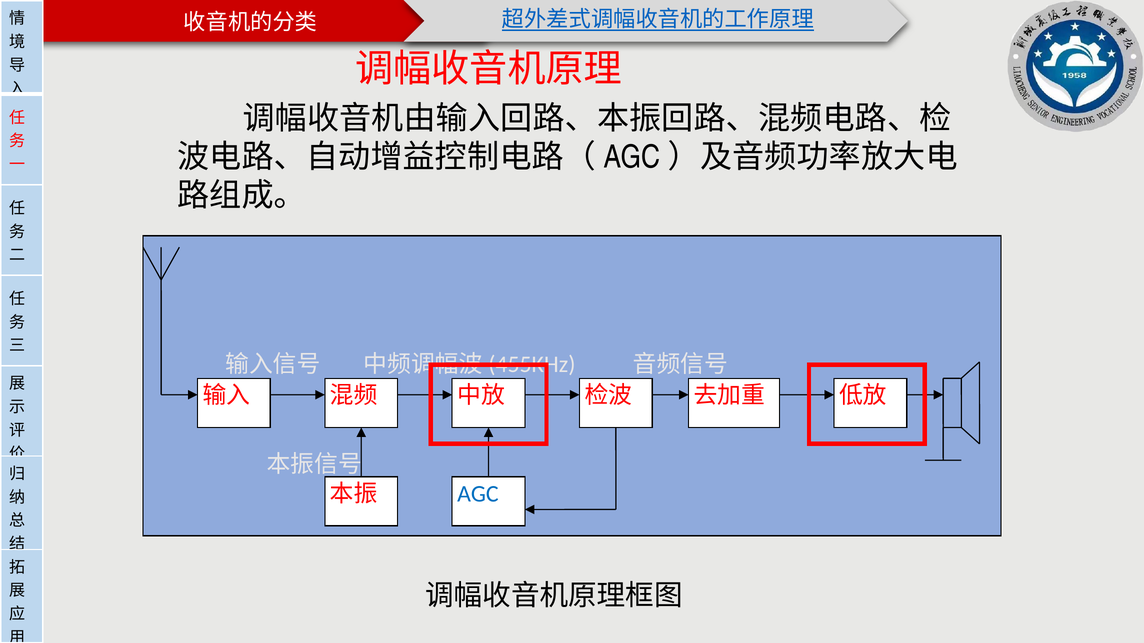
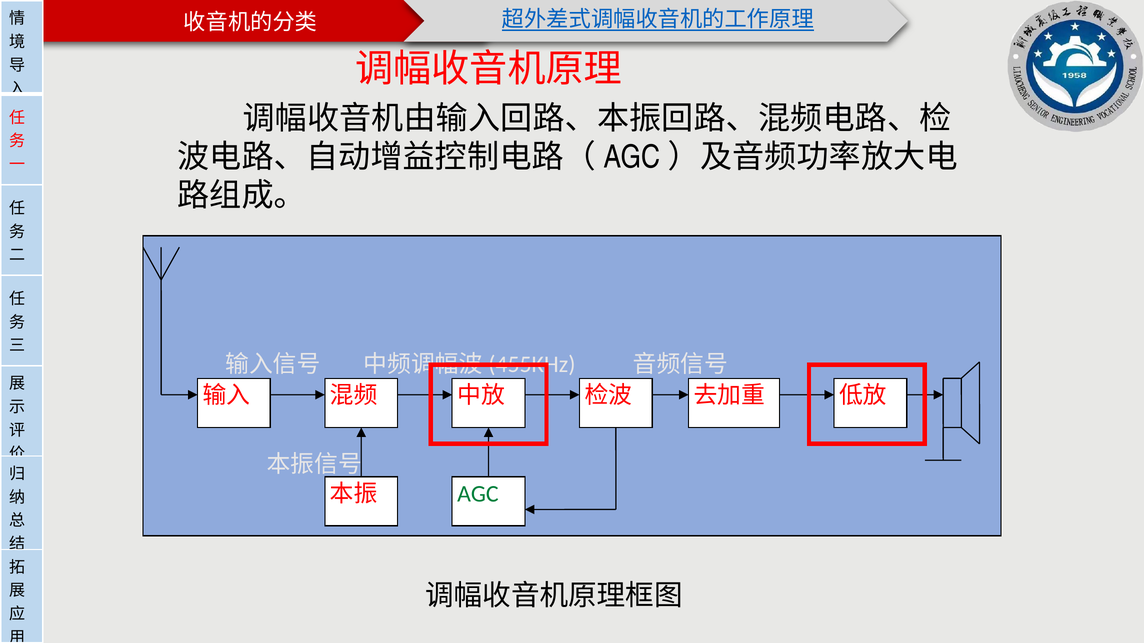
AGC colour: blue -> green (478, 494)
